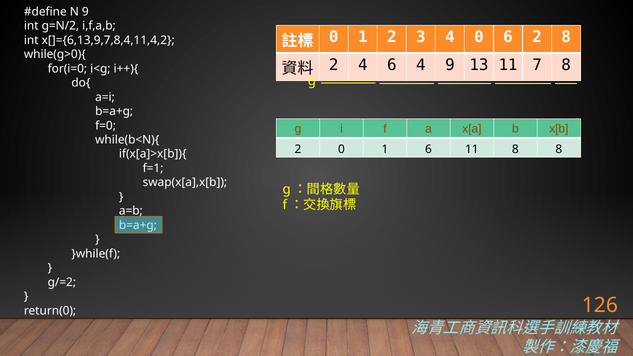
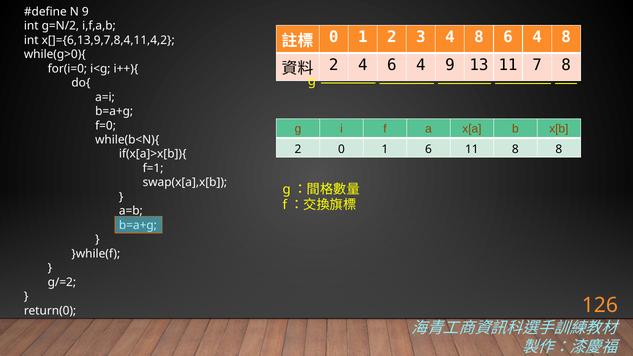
3 4 0: 0 -> 8 (479, 37)
2: 2 -> 4 (537, 37)
